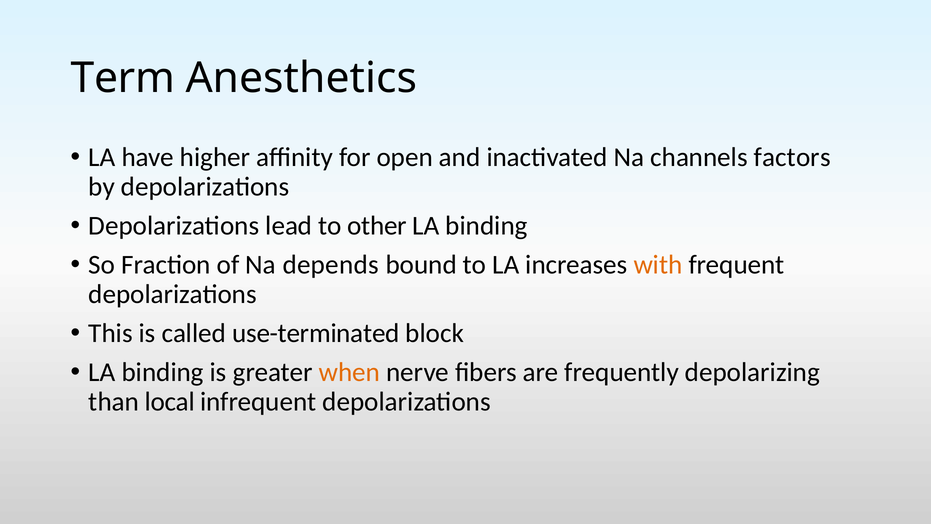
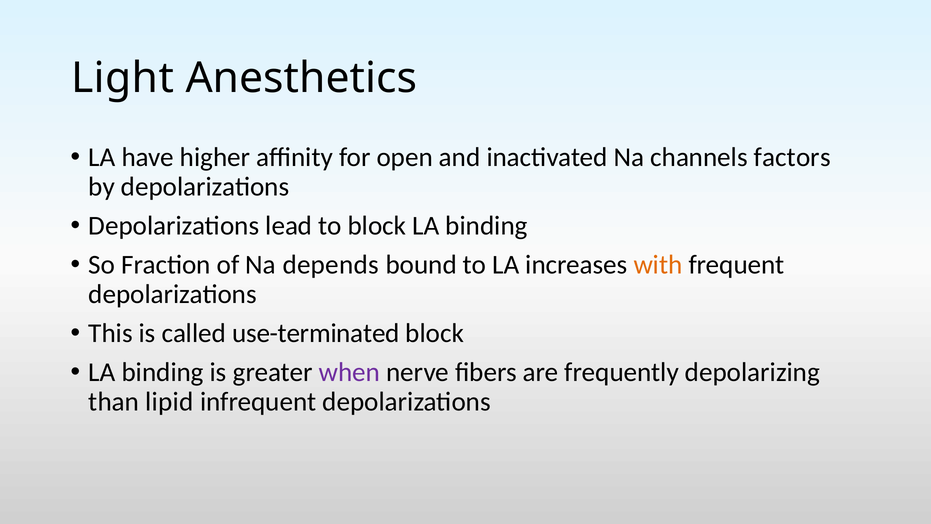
Term: Term -> Light (123, 78)
to other: other -> block (377, 226)
when colour: orange -> purple (349, 372)
local: local -> lipid (169, 402)
